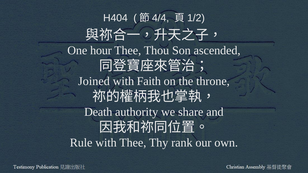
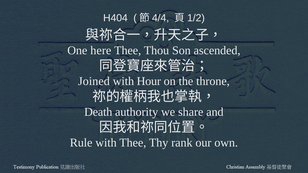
hour: hour -> here (101, 50)
Faith: Faith -> Hour (149, 81)
